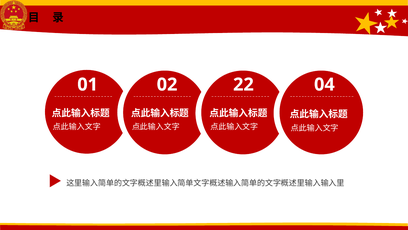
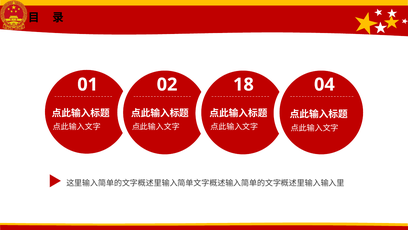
22: 22 -> 18 (243, 84)
